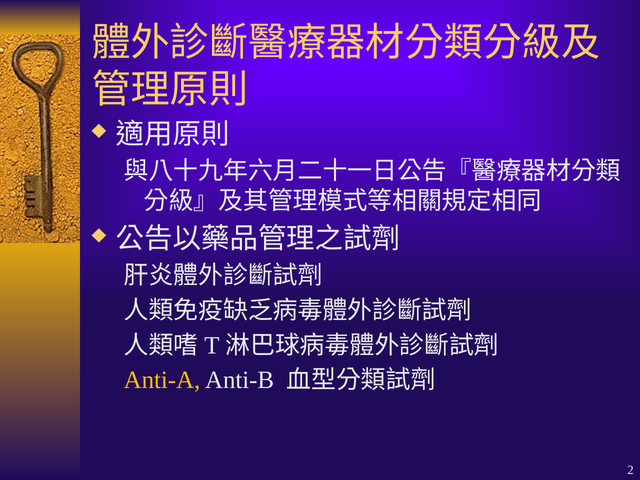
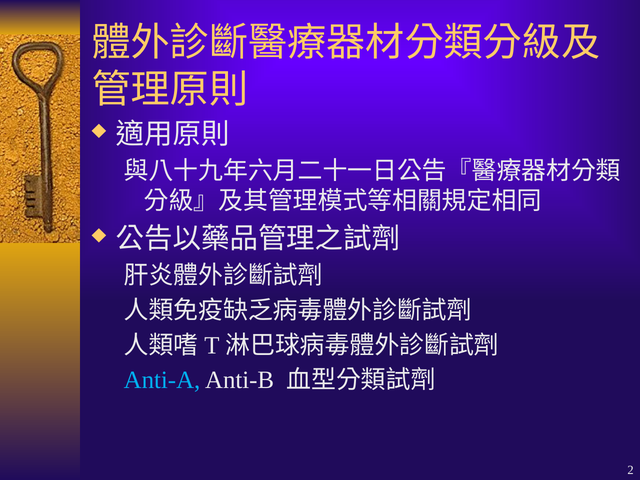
Anti-A colour: yellow -> light blue (162, 380)
